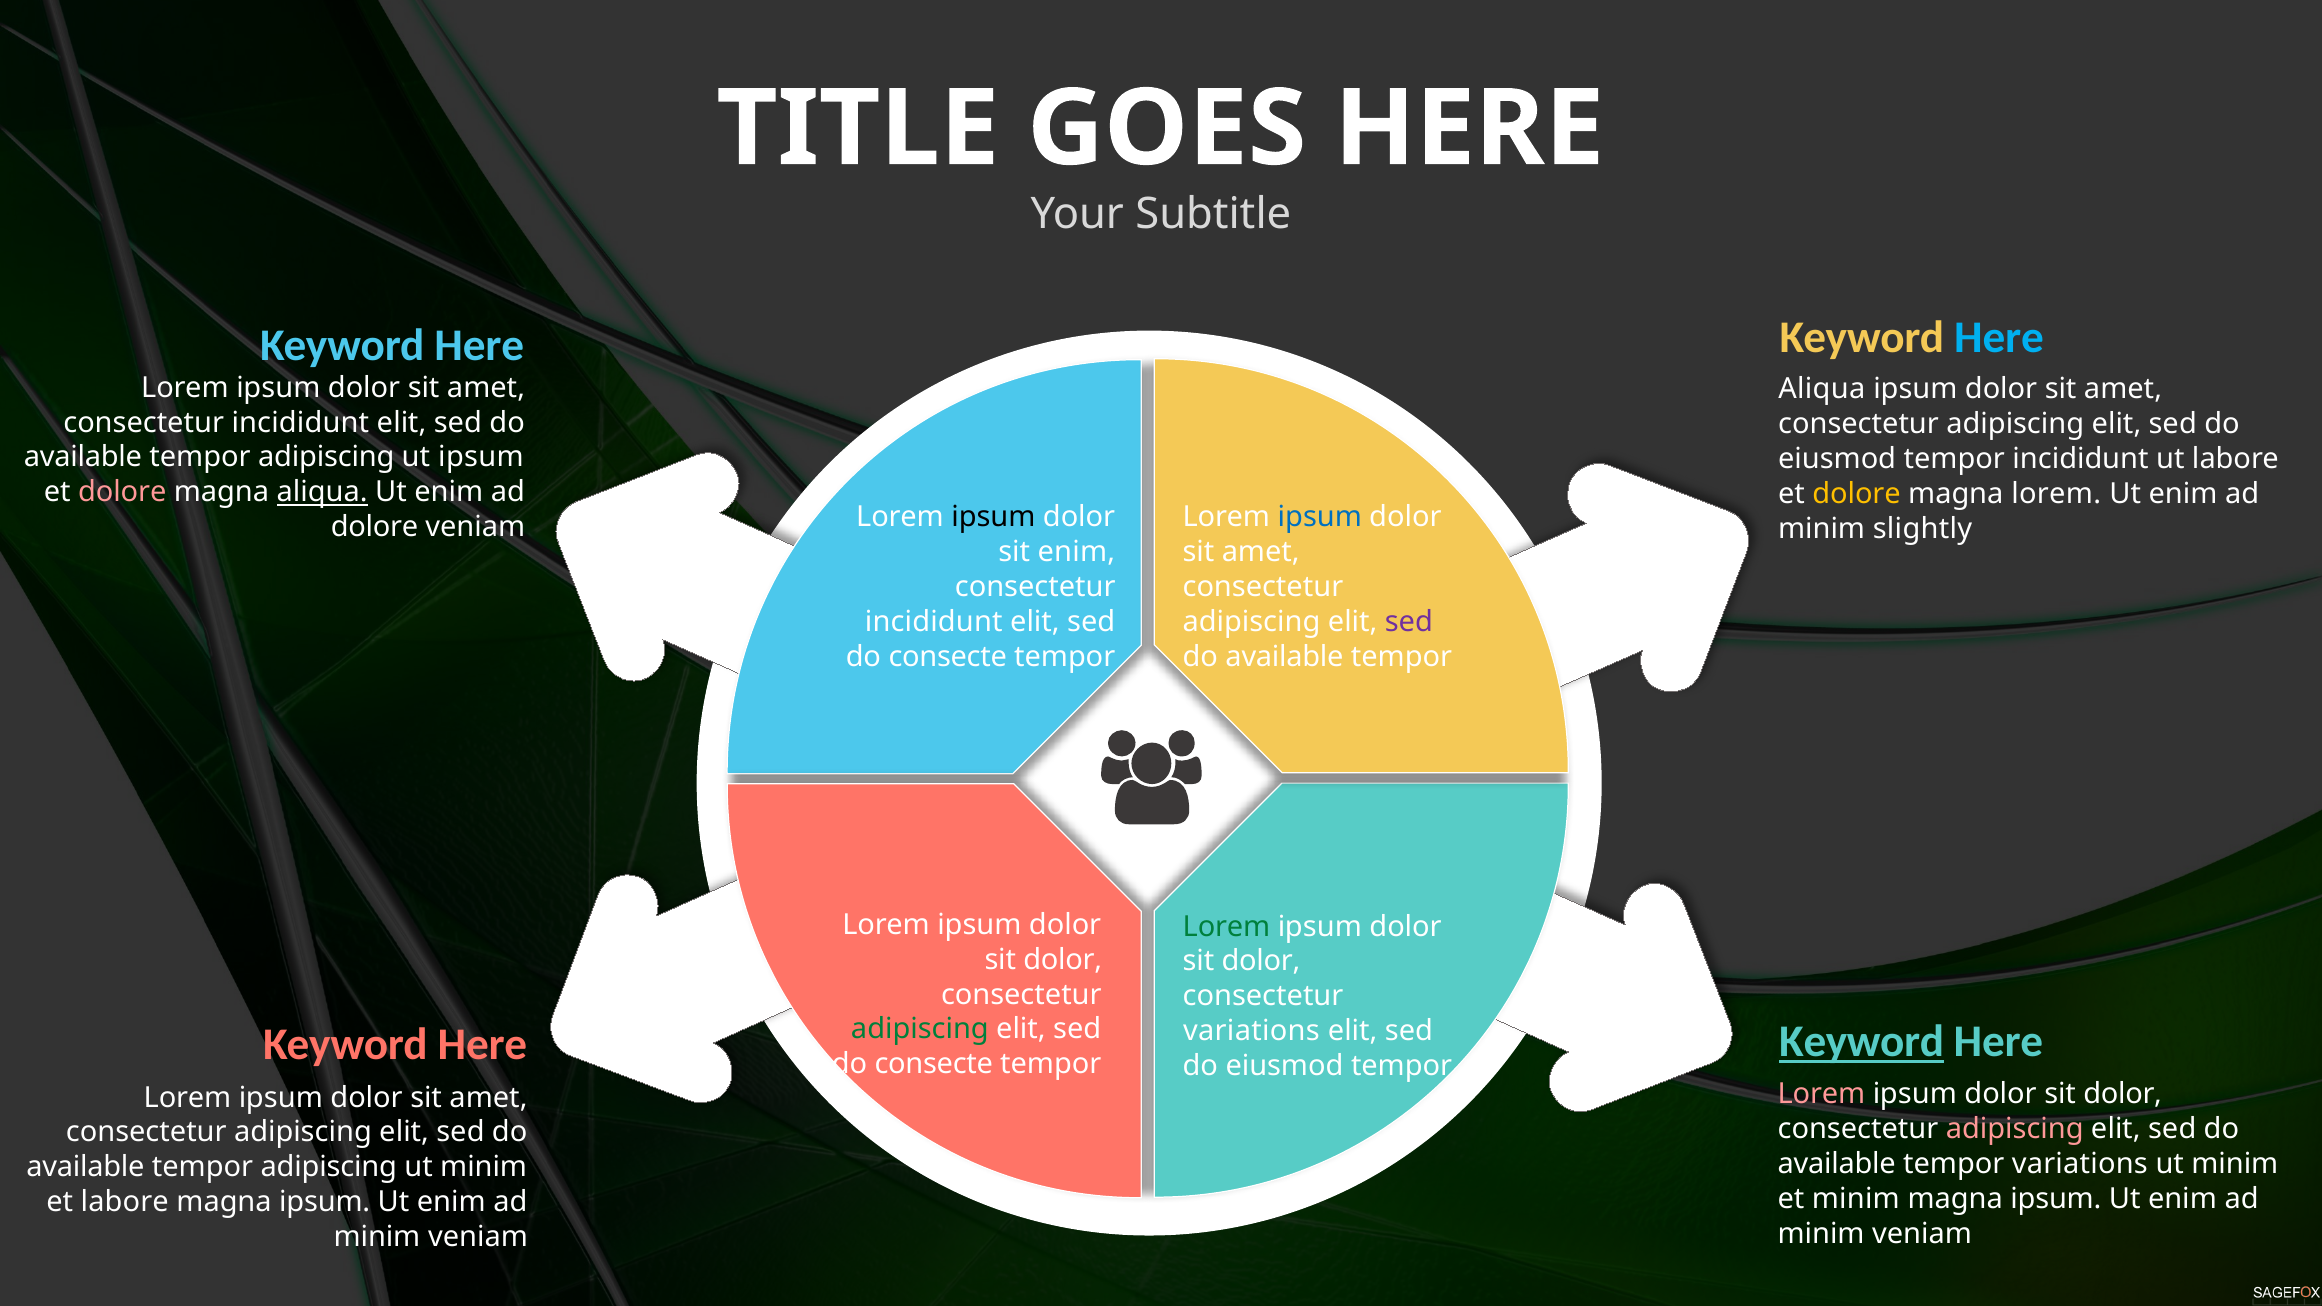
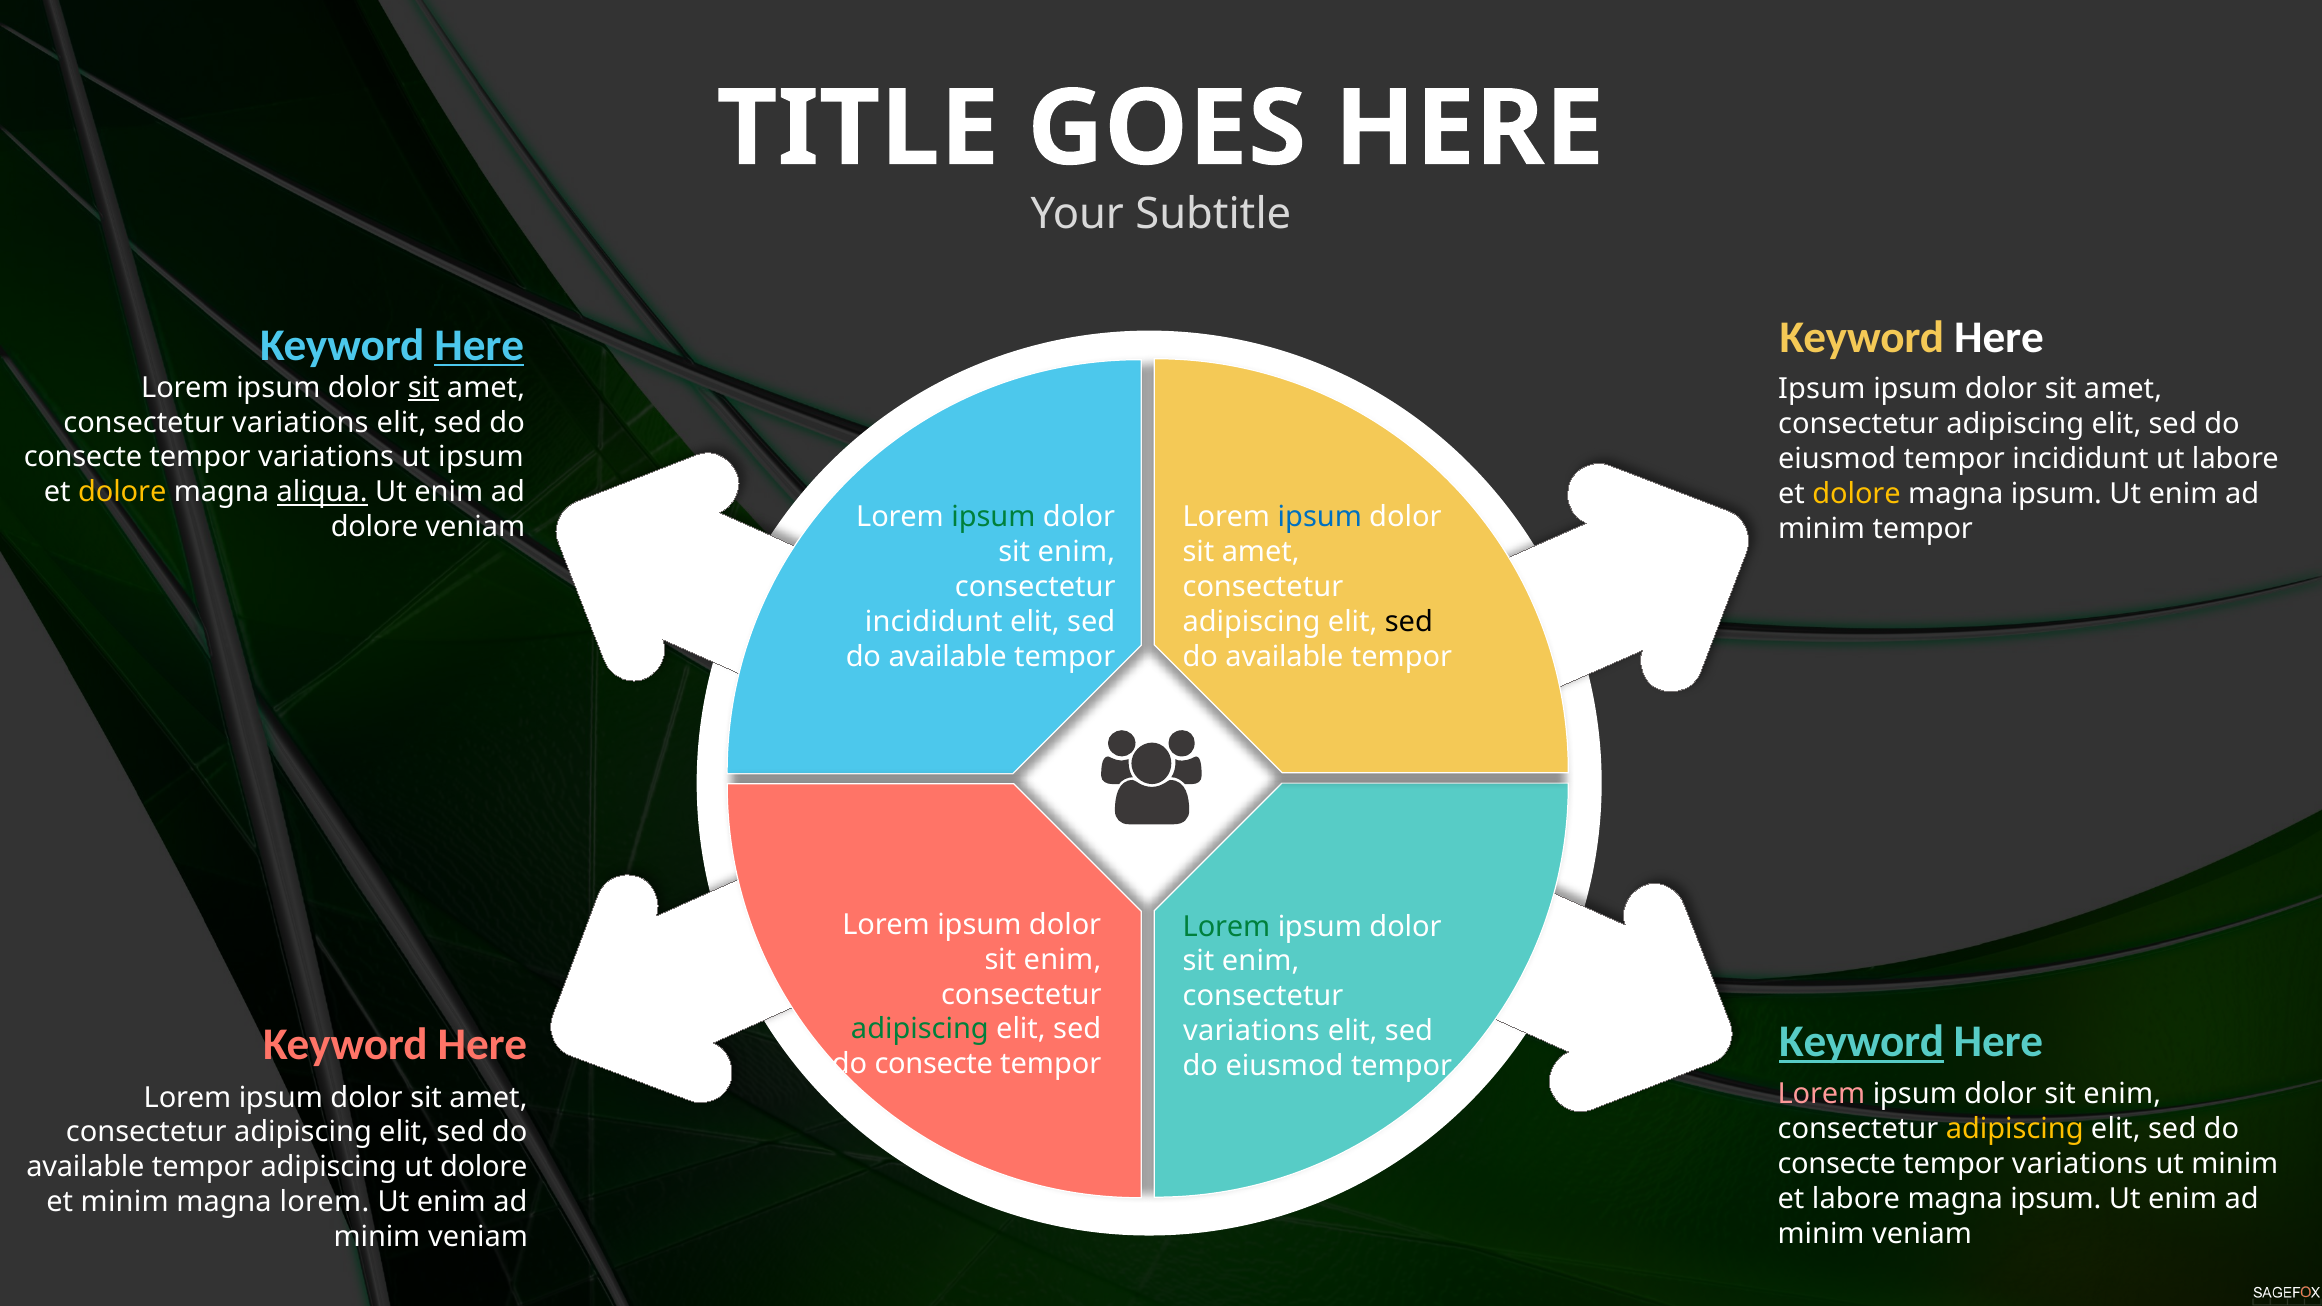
Here colour: light blue -> white (1999, 337)
Here underline: none -> present (479, 346)
sit underline: none -> present (424, 388)
Aliqua: Aliqua -> Ipsum (1822, 389)
incididunt: incididunt -> variations (300, 423)
available: available -> consecte (83, 457)
adipiscing: adipiscing -> variations (326, 457)
dolore colour: pink -> yellow (122, 492)
lorem: lorem -> ipsum (2056, 494)
ipsum colour: black -> green (993, 517)
minim slightly: slightly -> tempor (1923, 529)
sed colour: purple -> black (1409, 622)
consecte: consecte -> available (948, 657)
dolor: dolor -> enim (1063, 960)
dolor: dolor -> enim (1261, 961)
dolor: dolor -> enim (2122, 1094)
adipiscing colour: pink -> yellow (2015, 1129)
available: available -> consecte (1837, 1164)
minim: minim -> dolore (484, 1167)
et minim: minim -> labore (1856, 1199)
et labore: labore -> minim (125, 1202)
ipsum: ipsum -> lorem (324, 1202)
